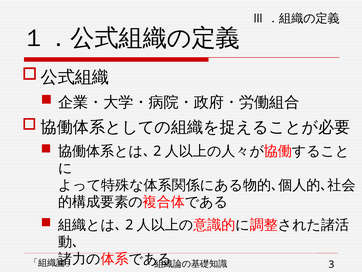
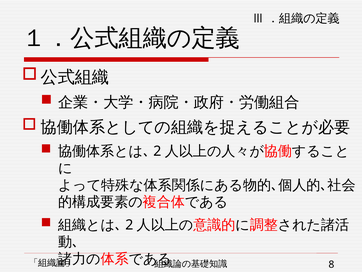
3: 3 -> 8 (331, 264)
